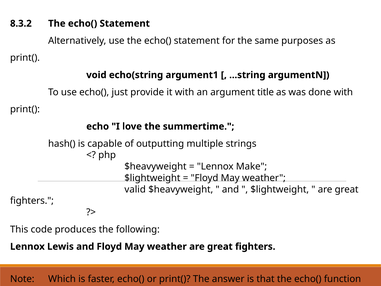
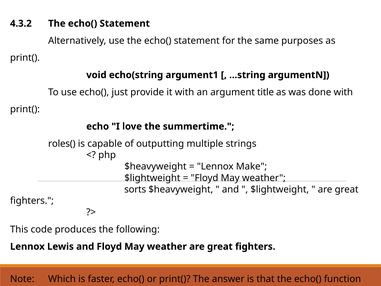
8.3.2: 8.3.2 -> 4.3.2 (21, 23)
hash(: hash( -> roles( (62, 143)
valid: valid -> sorts (135, 189)
